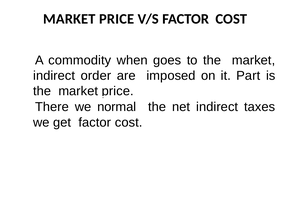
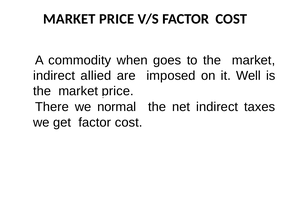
order: order -> allied (96, 76)
Part: Part -> Well (248, 76)
